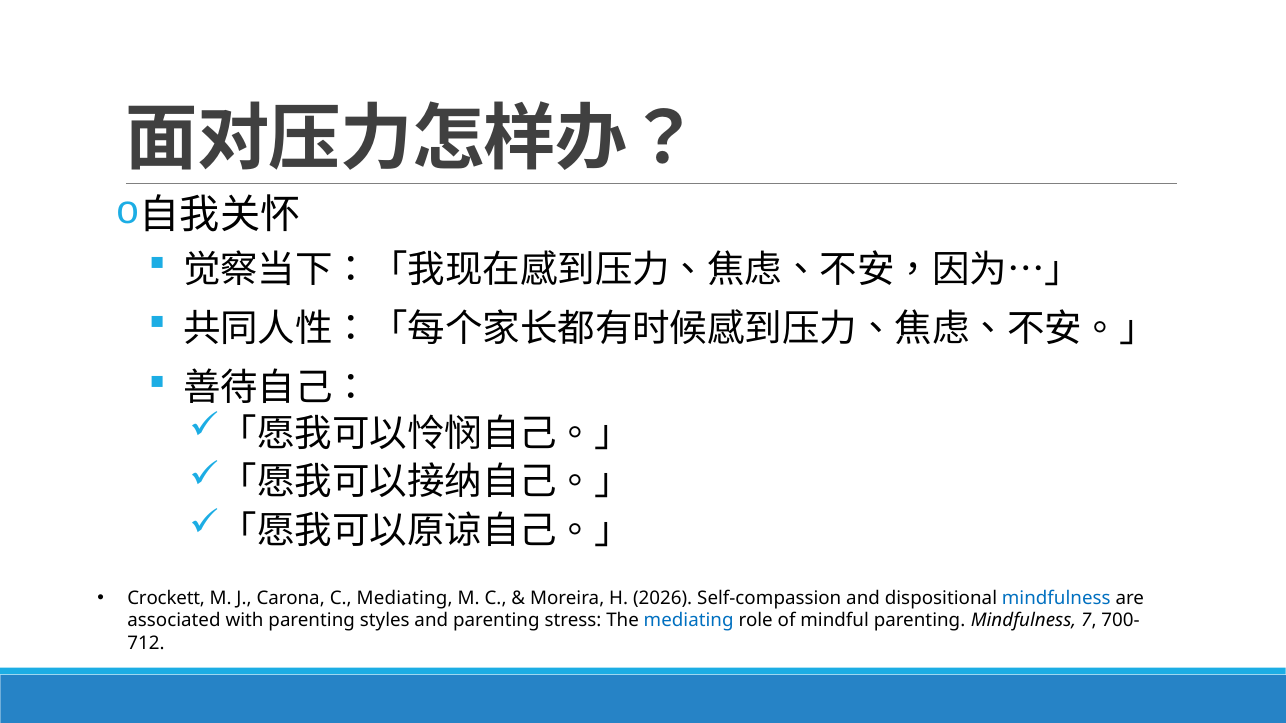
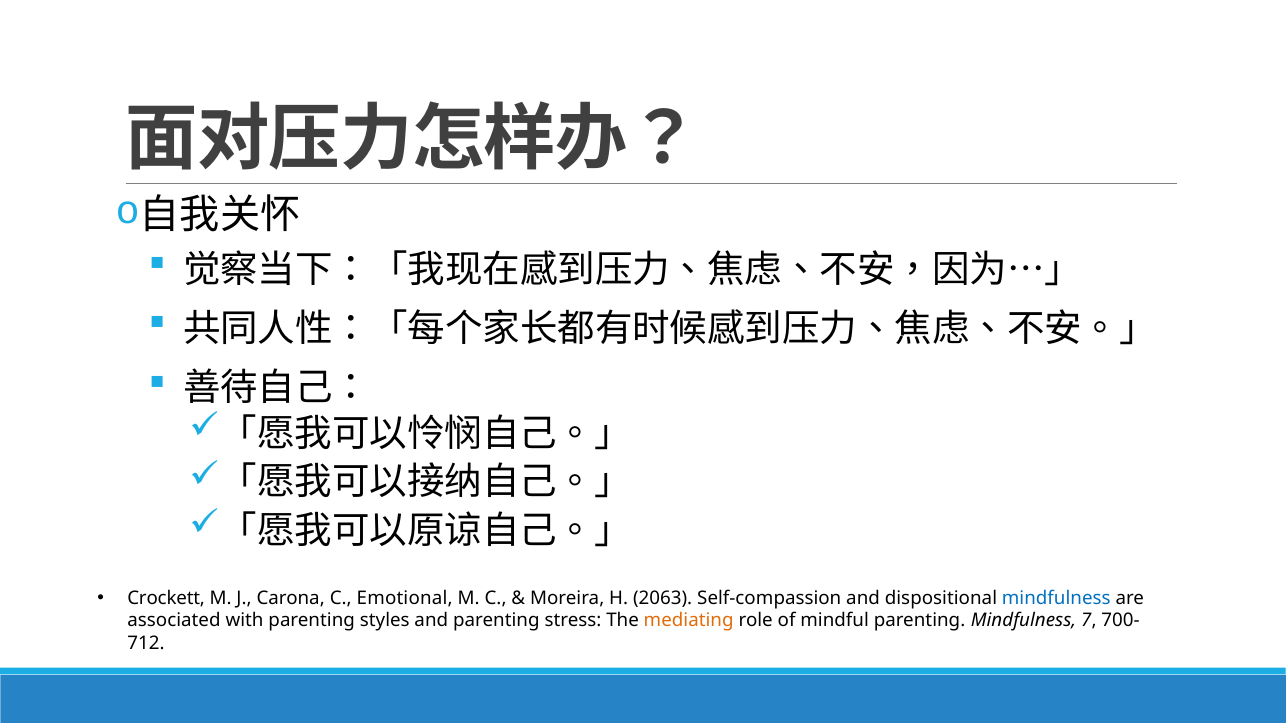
C Mediating: Mediating -> Emotional (405, 598)
2026: 2026 -> 2063 (663, 598)
mediating colour: blue -> orange (689, 621)
